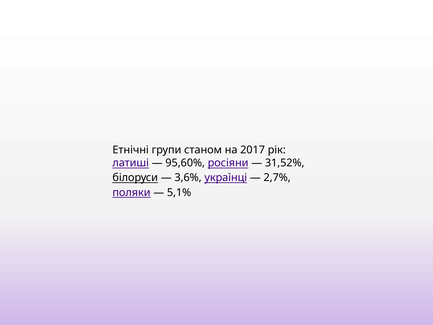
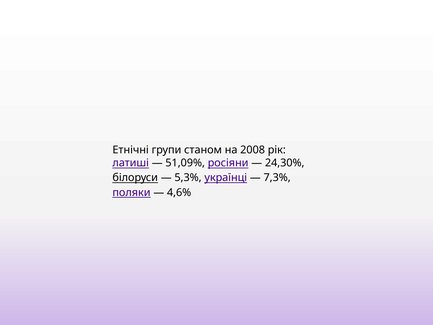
2017: 2017 -> 2008 (253, 150)
95,60%: 95,60% -> 51,09% (185, 163)
31,52%: 31,52% -> 24,30% (285, 163)
3,6%: 3,6% -> 5,3% (188, 178)
2,7%: 2,7% -> 7,3% (277, 178)
5,1%: 5,1% -> 4,6% (179, 192)
